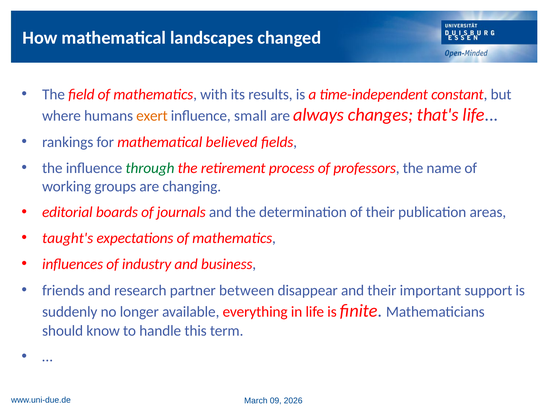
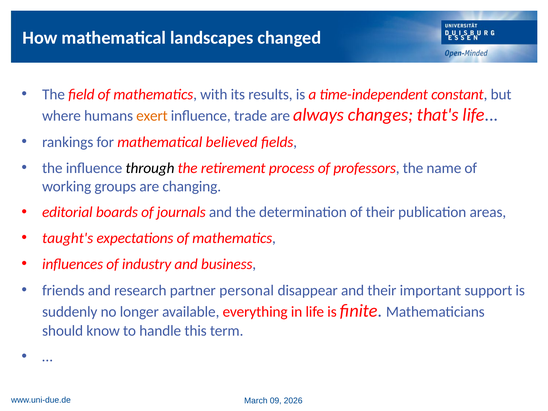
small: small -> trade (251, 116)
through colour: green -> black (150, 168)
between: between -> personal (247, 290)
